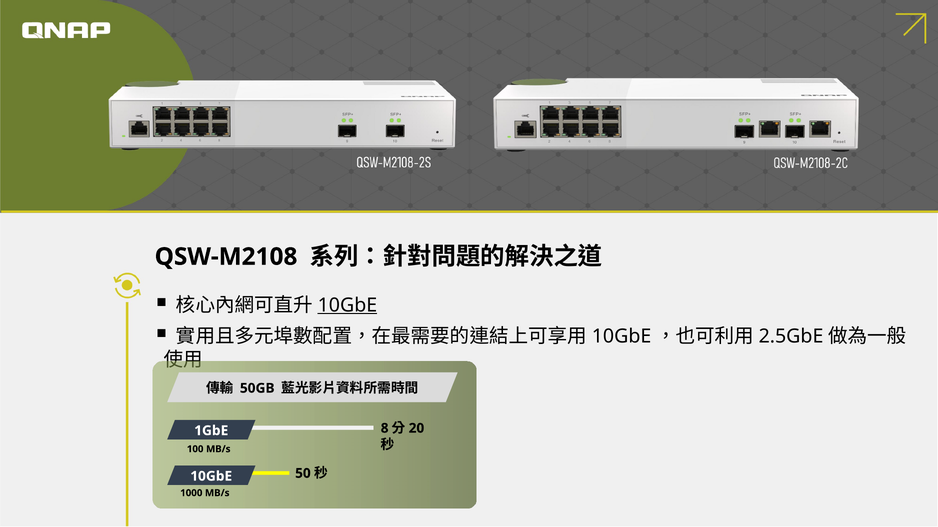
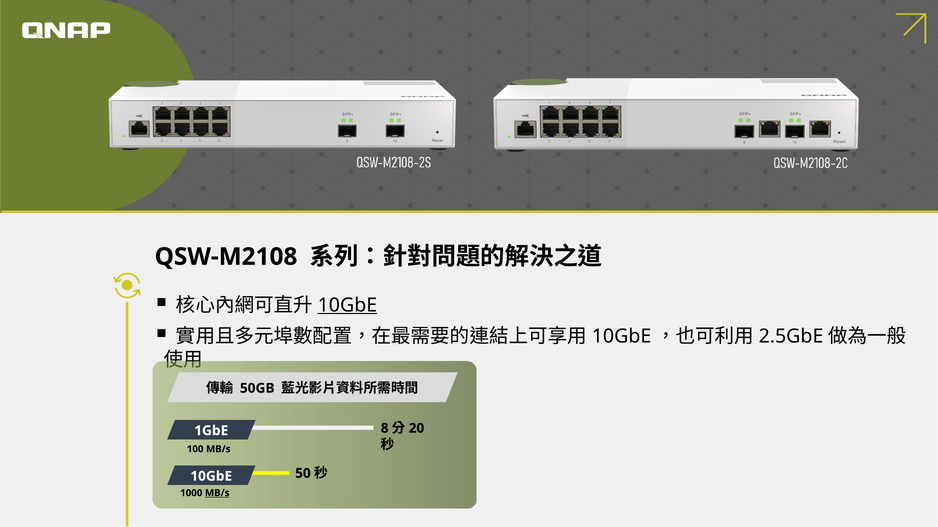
MB/s underline: none -> present (217, 494)
